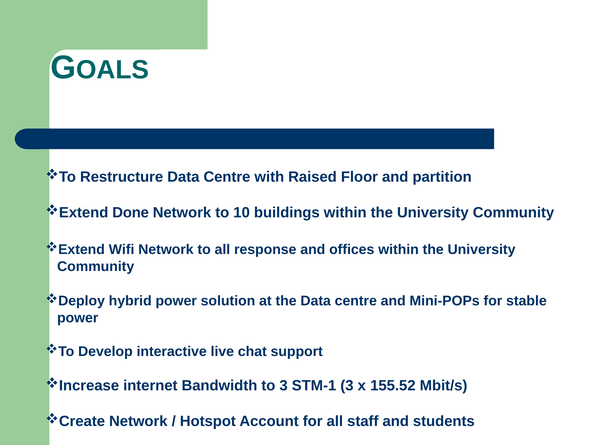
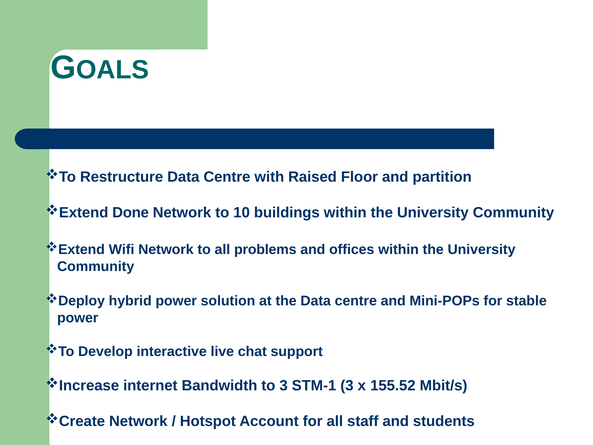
response: response -> problems (265, 249)
